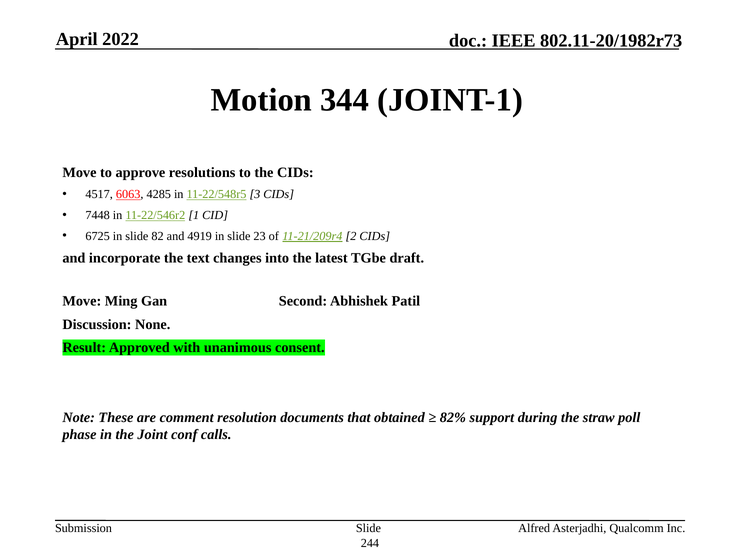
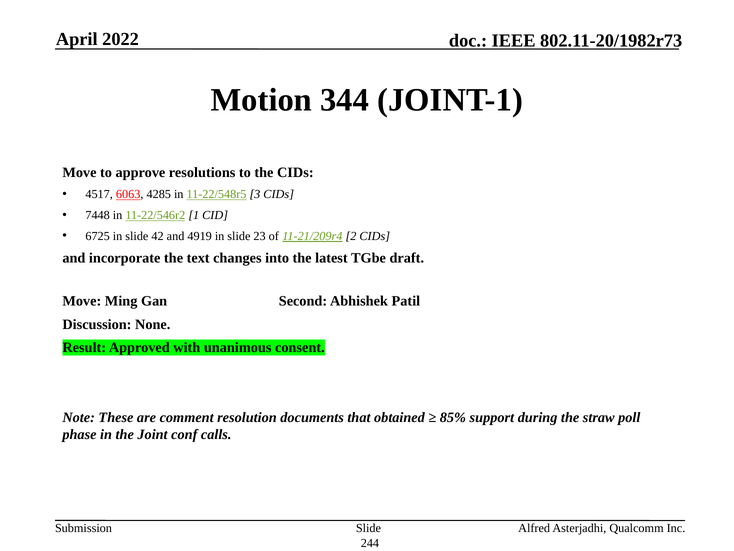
82: 82 -> 42 (158, 236)
82%: 82% -> 85% (453, 417)
